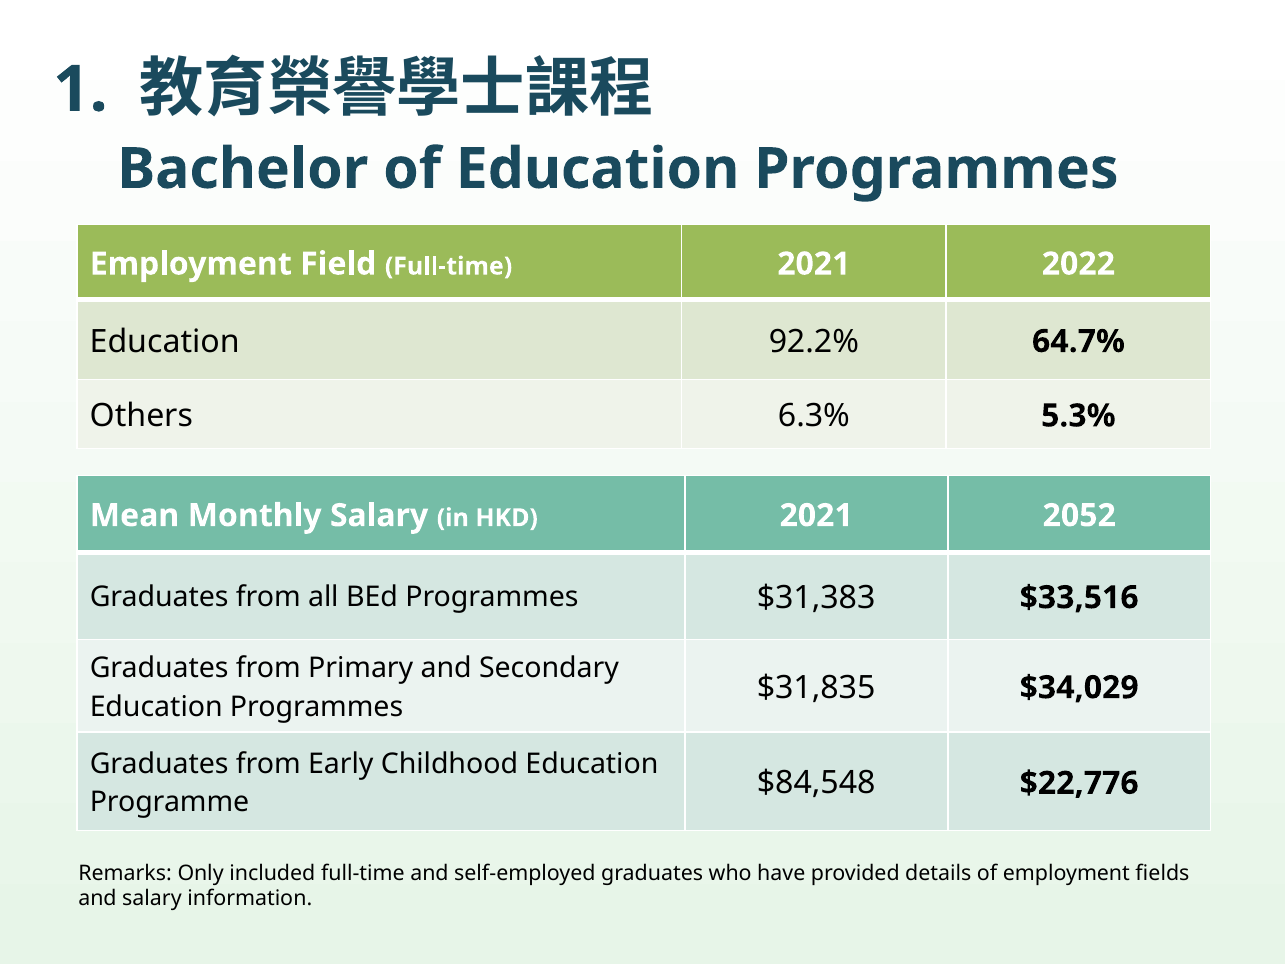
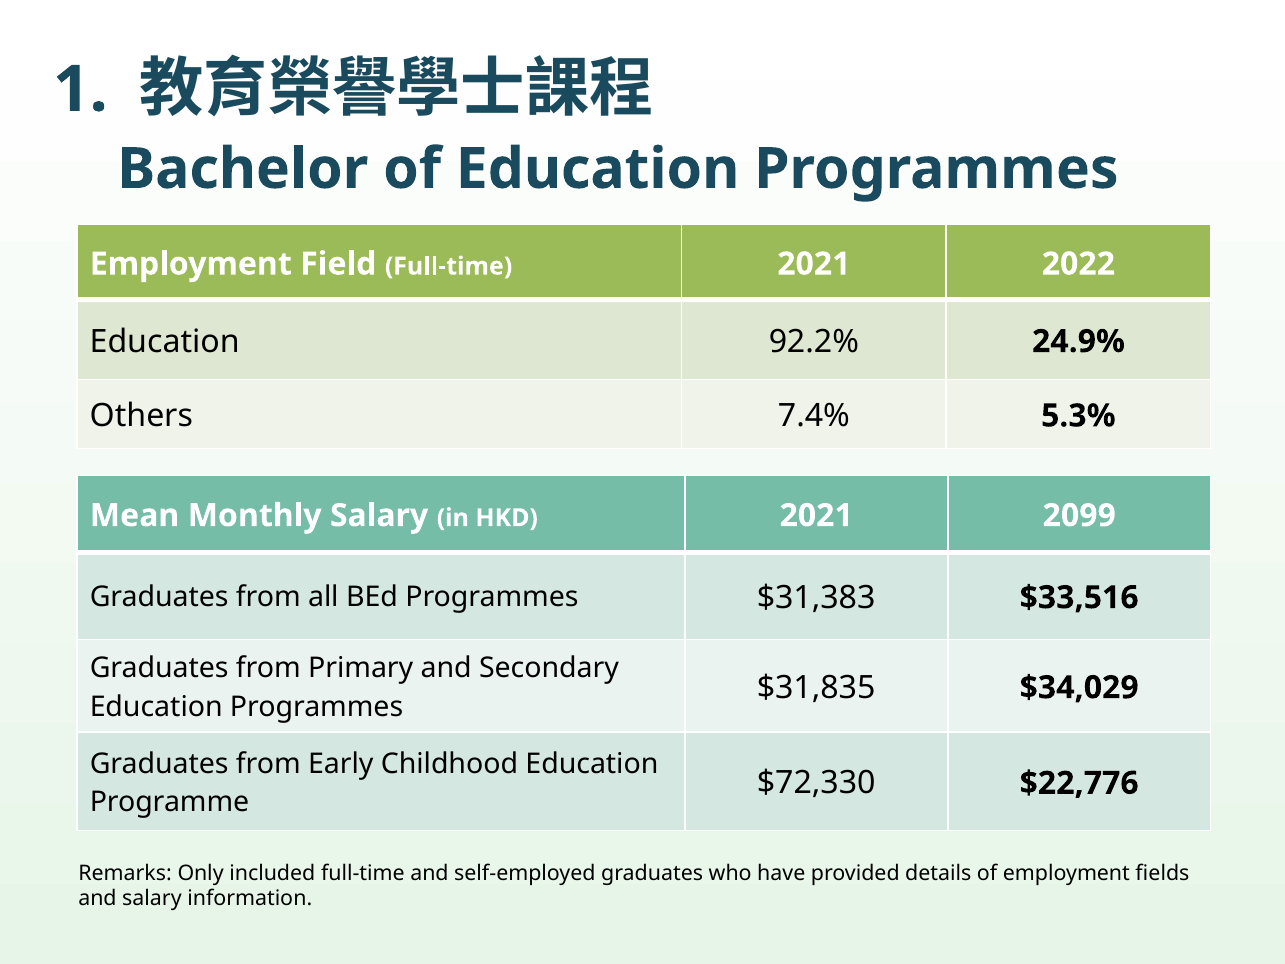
64.7%: 64.7% -> 24.9% (1078, 341)
6.3%: 6.3% -> 7.4% (814, 416)
2052: 2052 -> 2099 (1079, 515)
$84,548: $84,548 -> $72,330 (816, 783)
